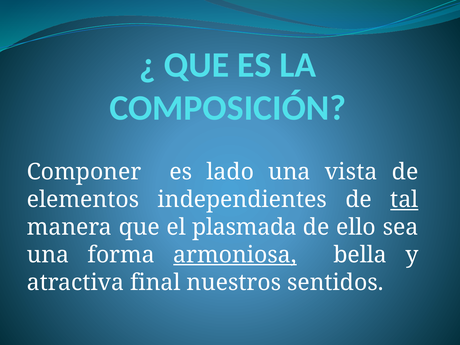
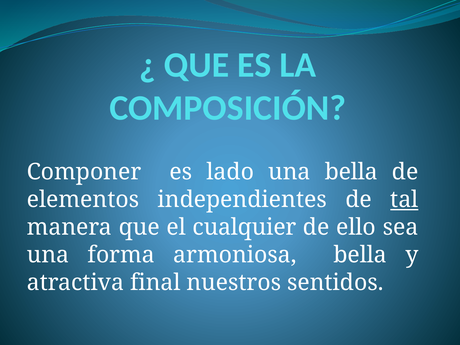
una vista: vista -> bella (351, 172)
plasmada: plasmada -> cualquier (245, 227)
armoniosa underline: present -> none (235, 255)
